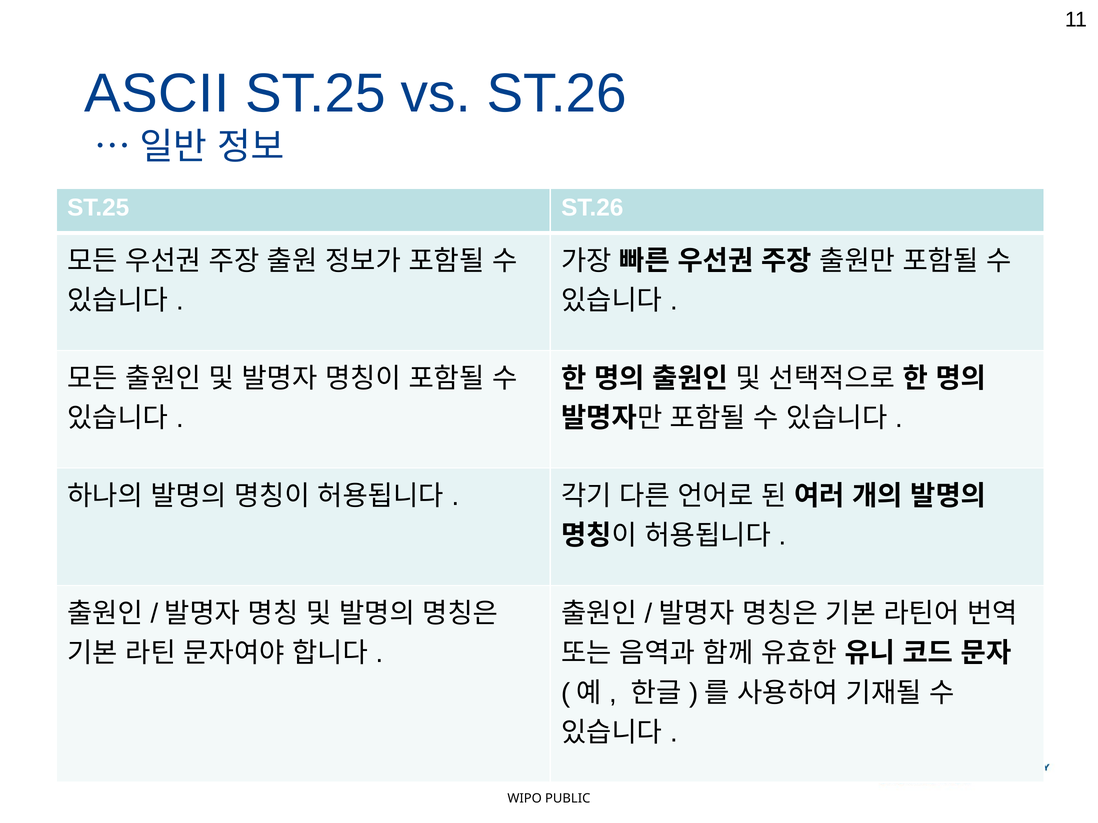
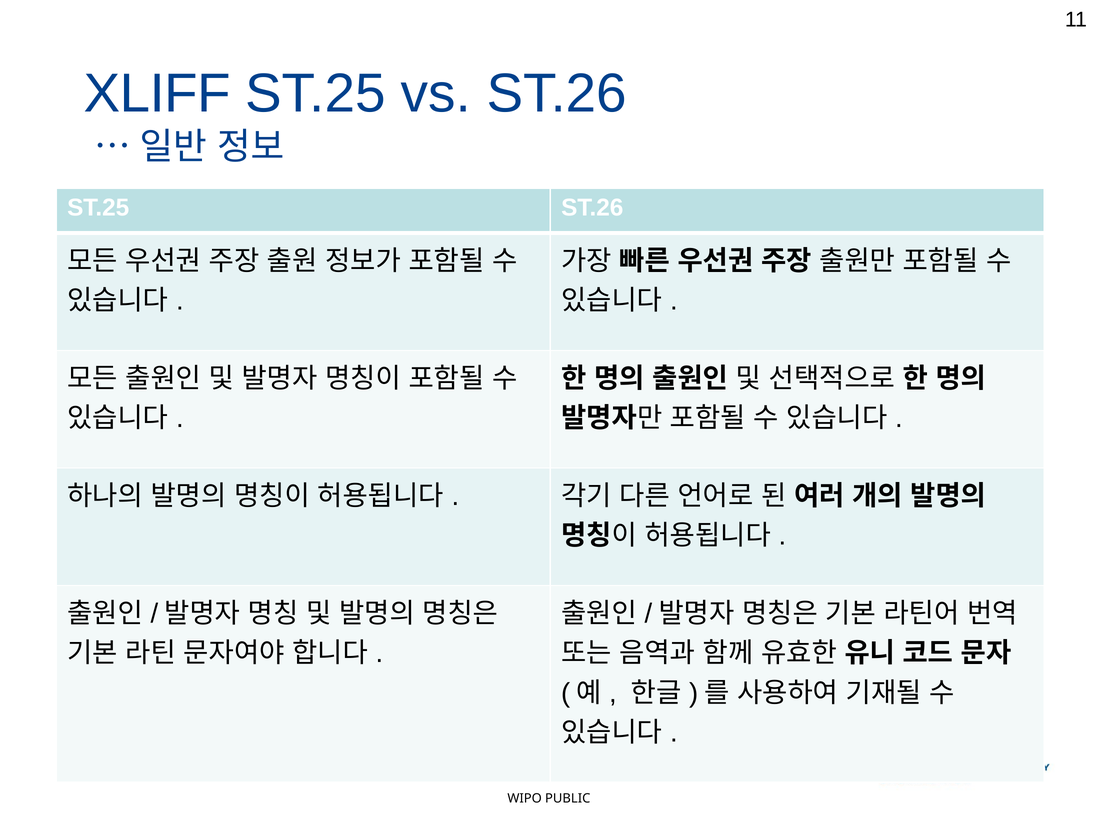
ASCII: ASCII -> XLIFF (157, 93)
